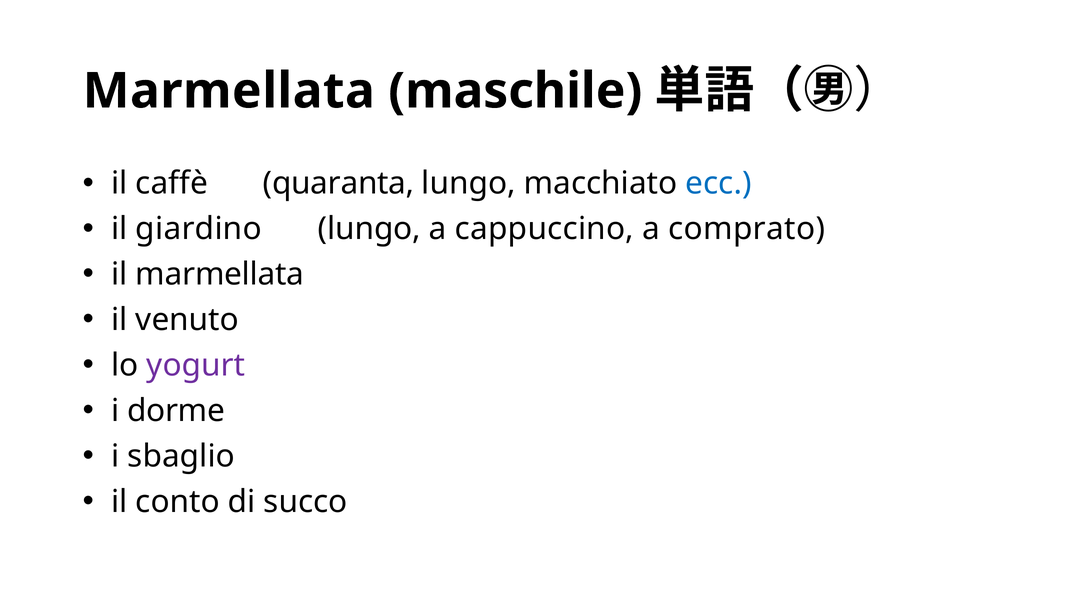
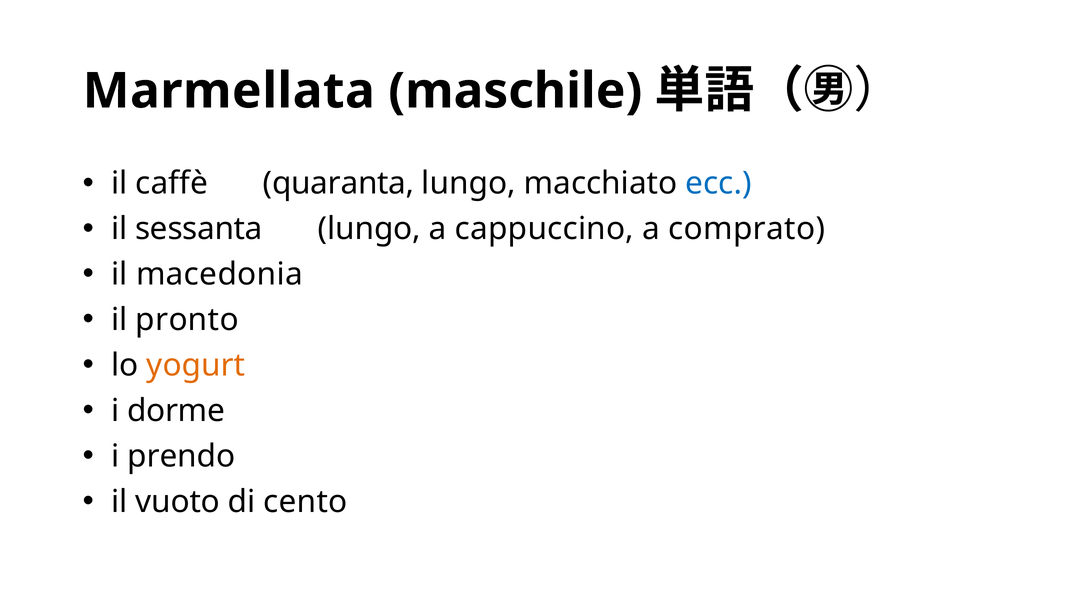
giardino: giardino -> sessanta (199, 229)
il marmellata: marmellata -> macedonia (219, 274)
venuto: venuto -> pronto (187, 320)
yogurt colour: purple -> orange (196, 365)
sbaglio: sbaglio -> prendo (181, 456)
conto: conto -> vuoto (178, 501)
succo: succo -> cento (305, 501)
